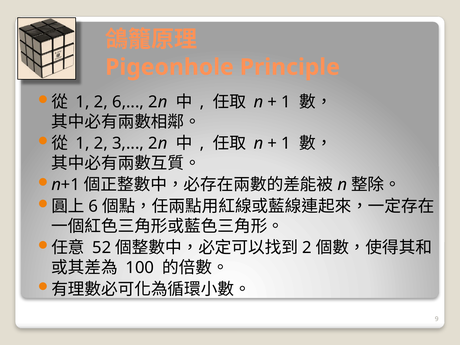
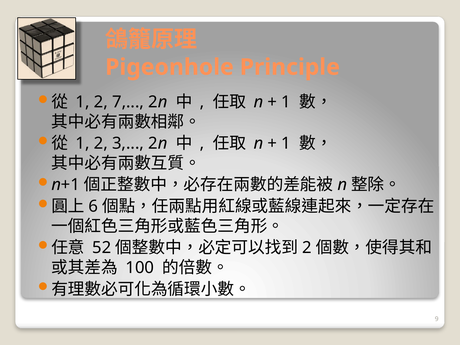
2 6: 6 -> 7 (128, 102)
